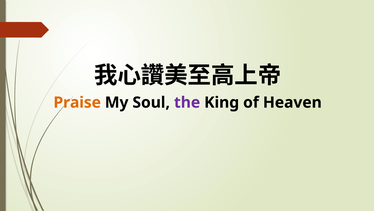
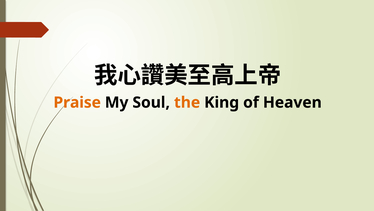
the colour: purple -> orange (187, 102)
